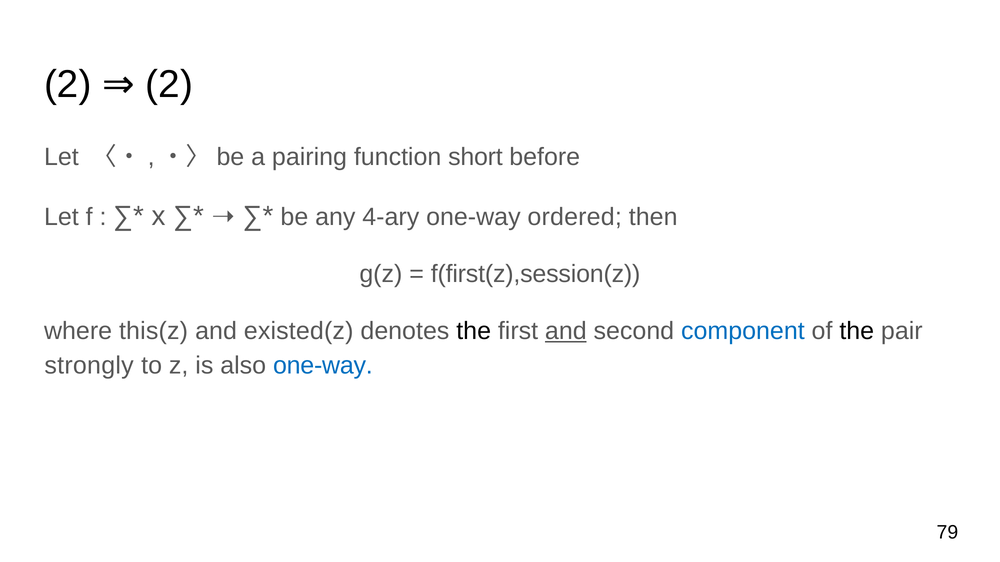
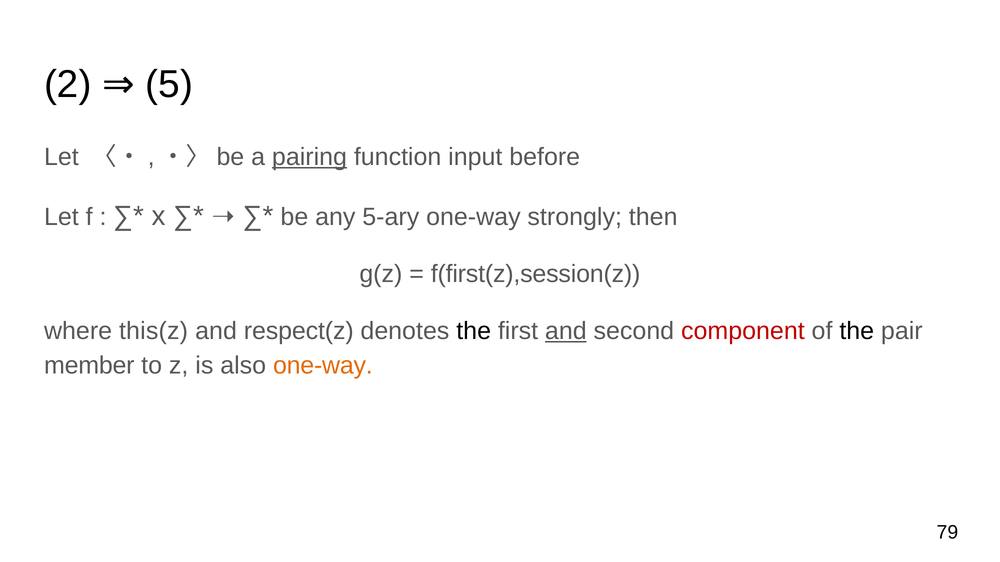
2 2: 2 -> 5 (169, 85)
pairing underline: none -> present (309, 157)
short: short -> input (475, 157)
4-ary: 4-ary -> 5-ary (391, 217)
ordered: ordered -> strongly (575, 217)
existed(z: existed(z -> respect(z (299, 331)
component colour: blue -> red (743, 331)
strongly: strongly -> member (89, 366)
one-way colour: blue -> orange (323, 366)
